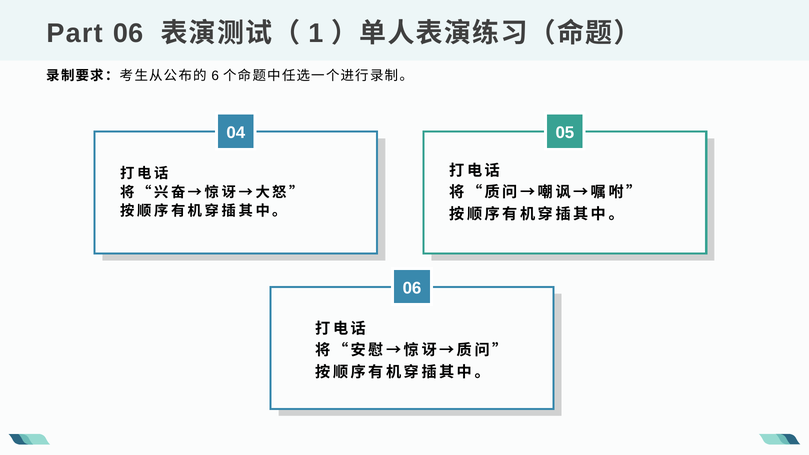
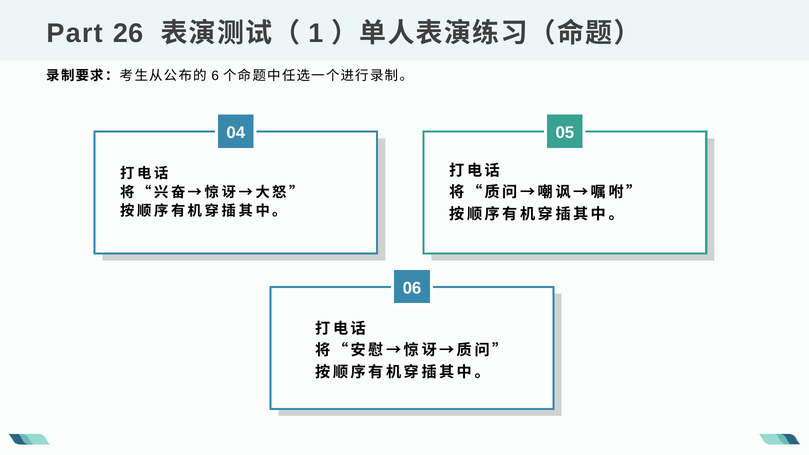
Part 06: 06 -> 26 (128, 33)
